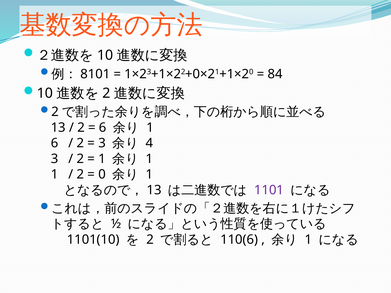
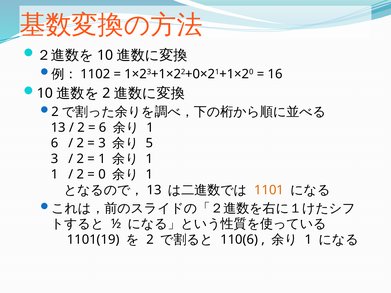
8101: 8101 -> 1102 (95, 74)
84: 84 -> 16 (275, 74)
4: 4 -> 5 (149, 143)
1101 colour: purple -> orange (269, 190)
1101(10: 1101(10 -> 1101(19 (93, 240)
